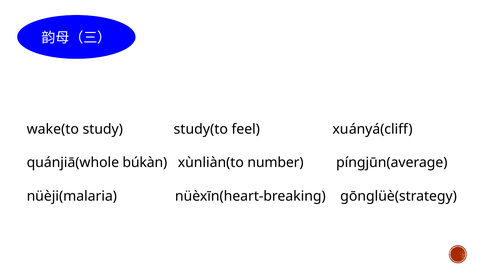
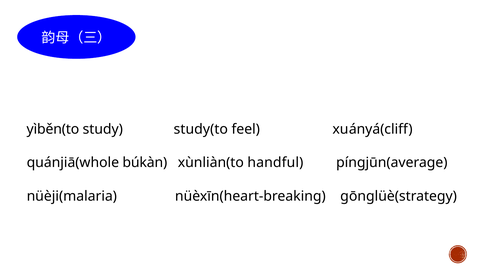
wake(to: wake(to -> yìběn(to (53, 129)
number: number -> handful (275, 163)
